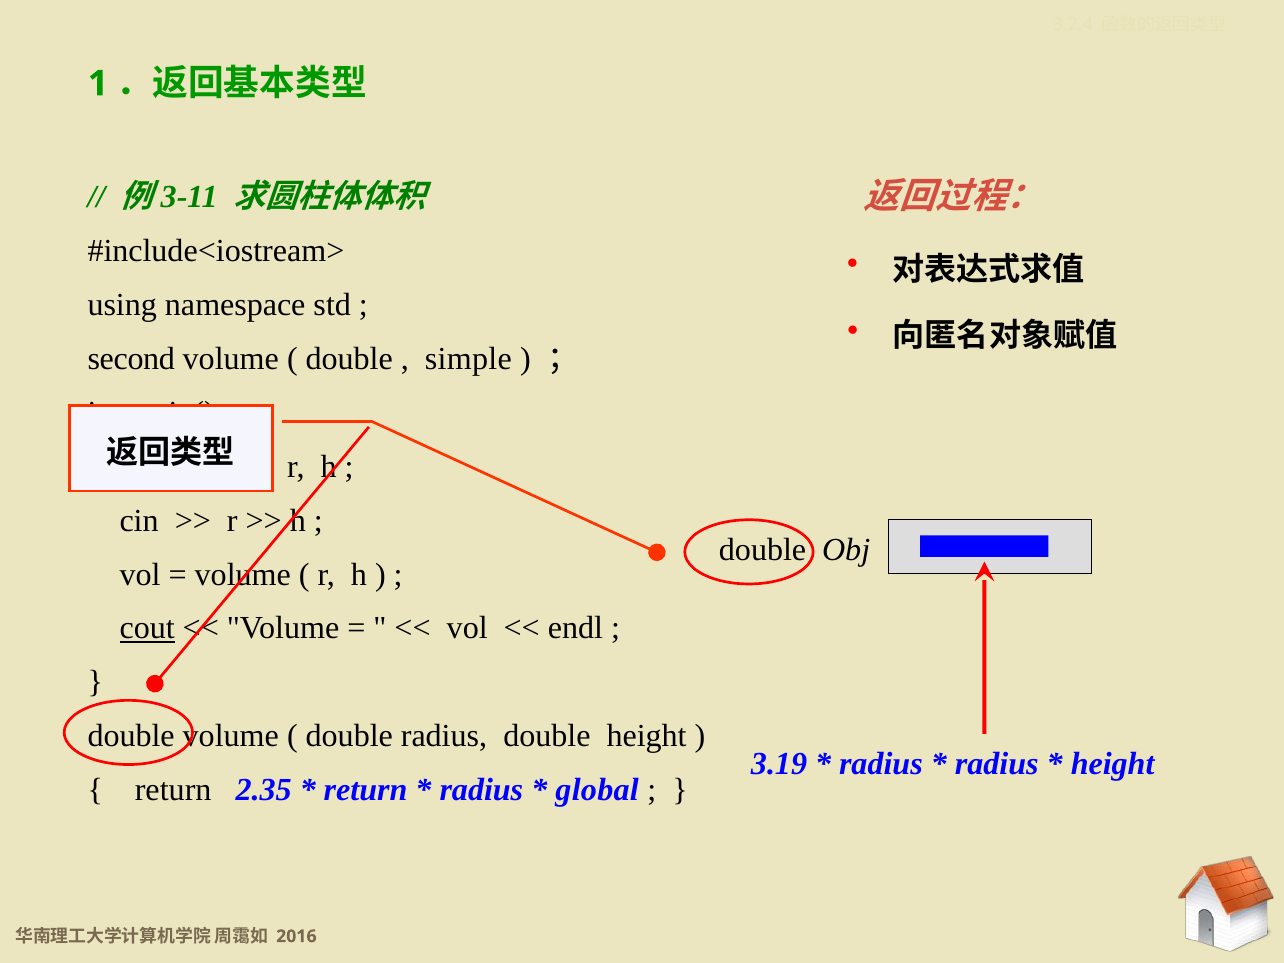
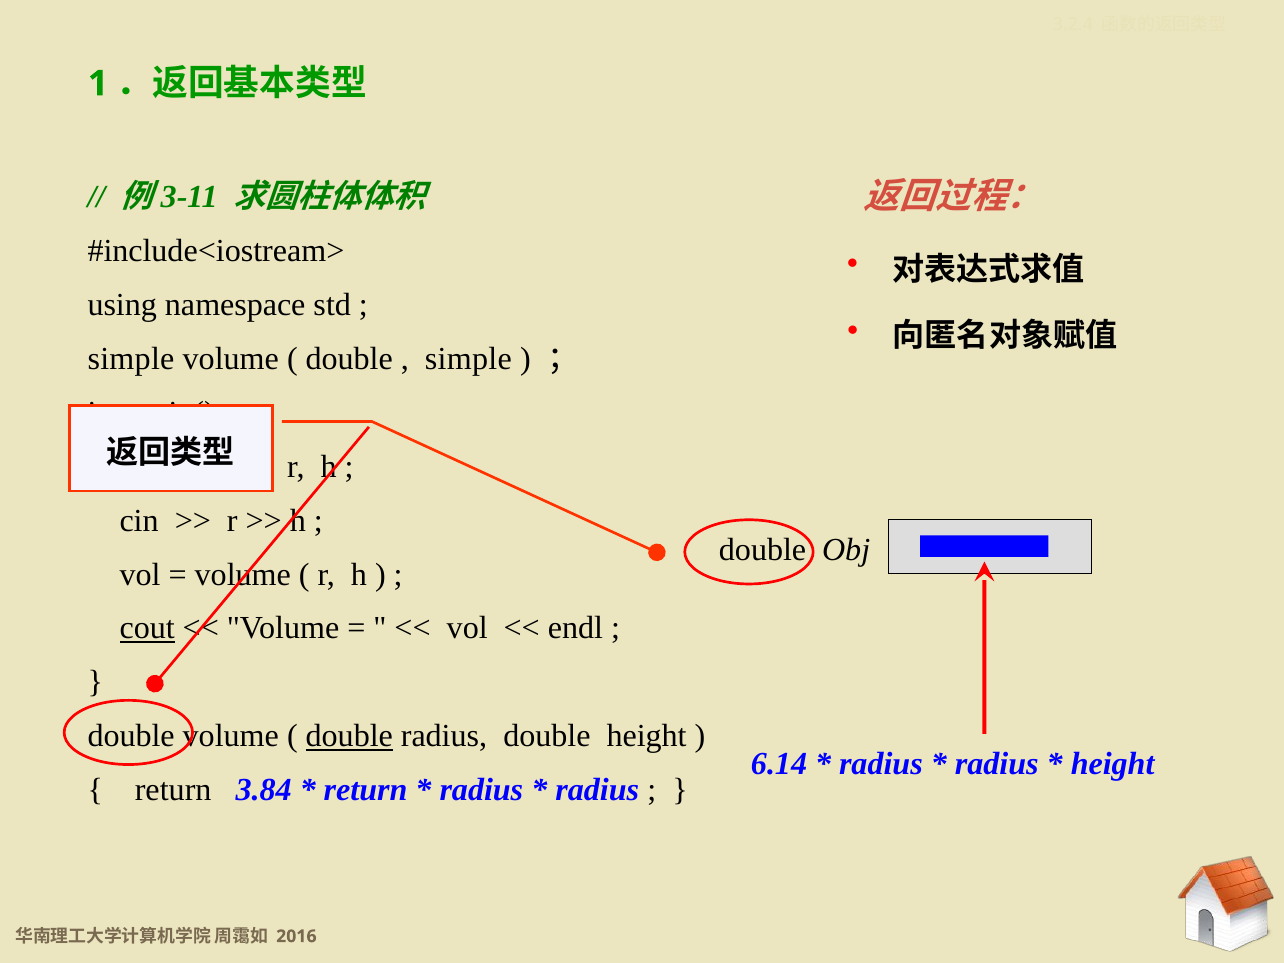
second: second -> simple (131, 359)
double underline: none -> present (349, 736)
3.19: 3.19 -> 6.14 (779, 764)
2.35: 2.35 -> 3.84 (264, 790)
global: global -> radius (597, 790)
